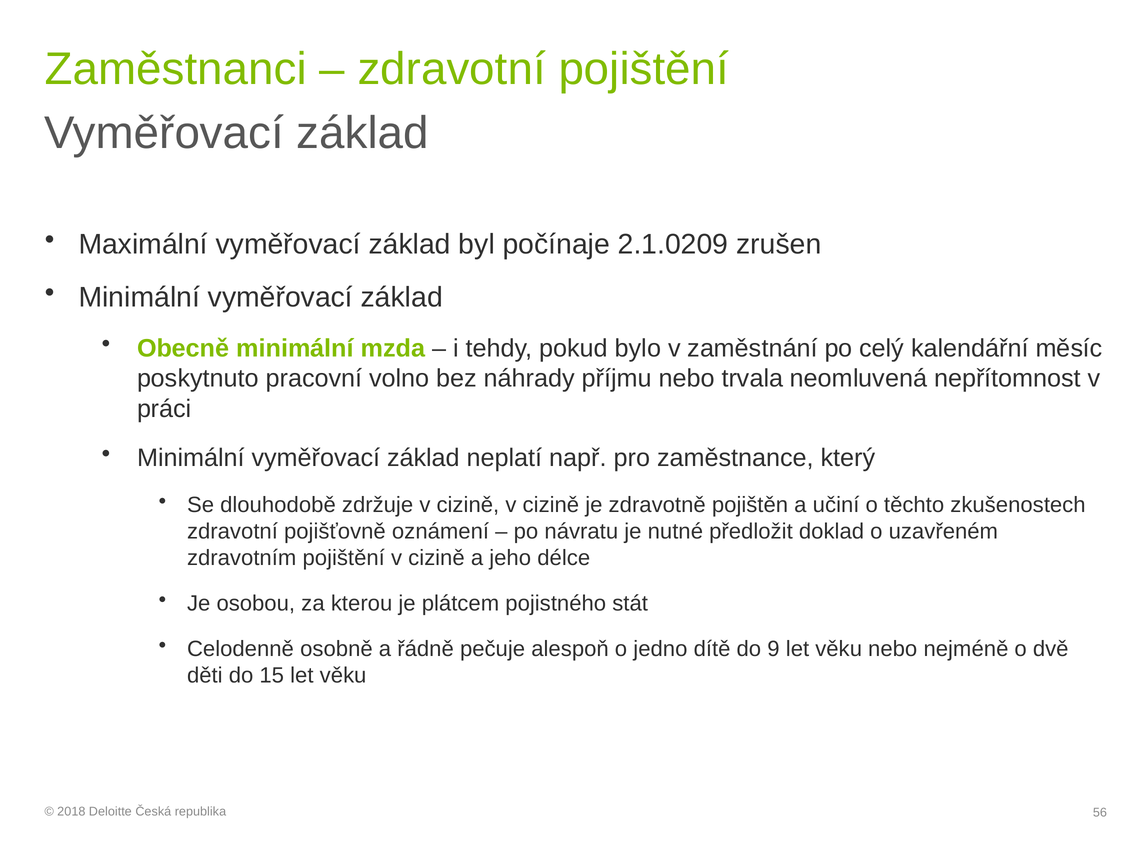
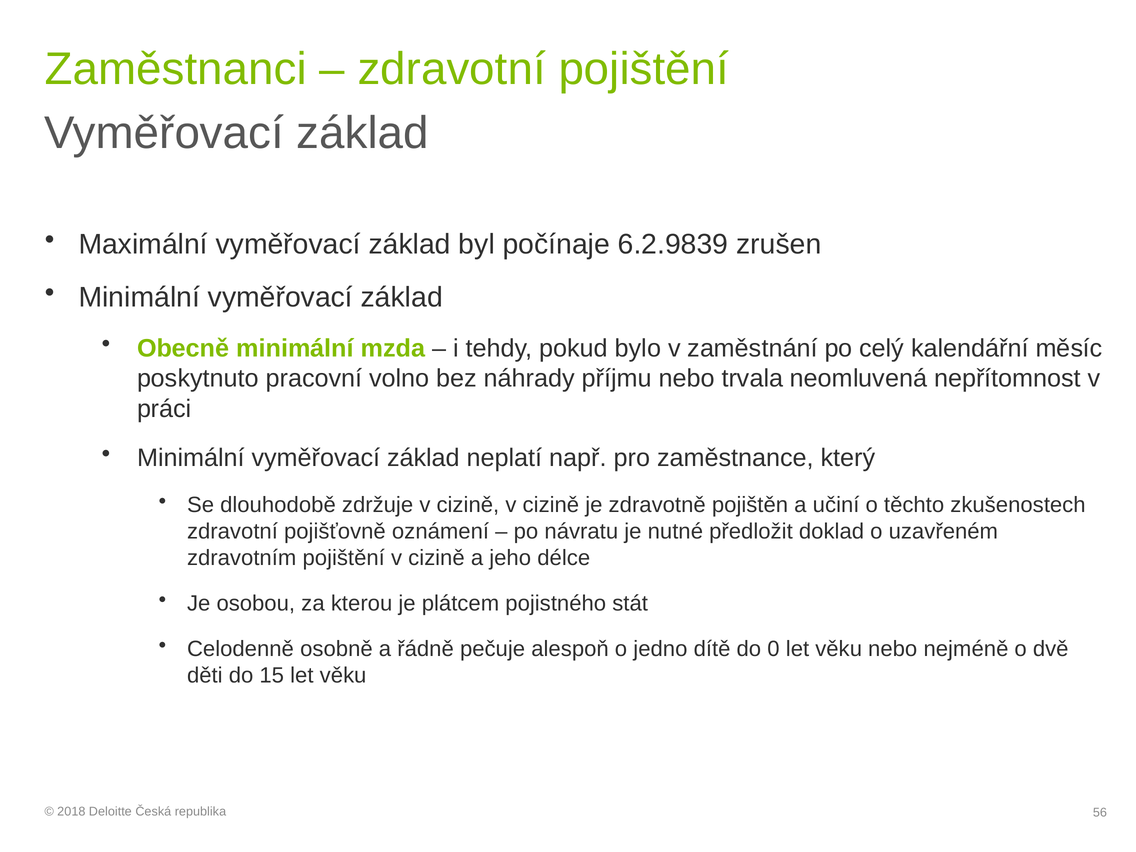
2.1.0209: 2.1.0209 -> 6.2.9839 (673, 244)
9: 9 -> 0 (773, 649)
